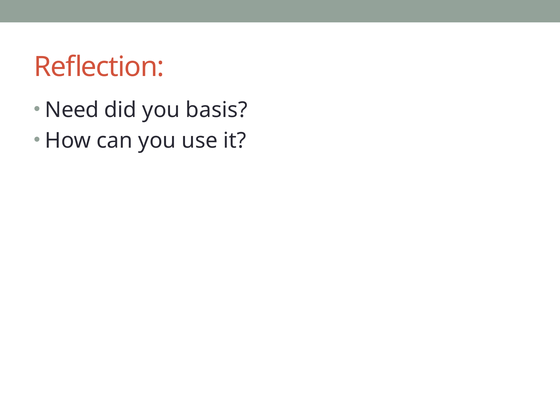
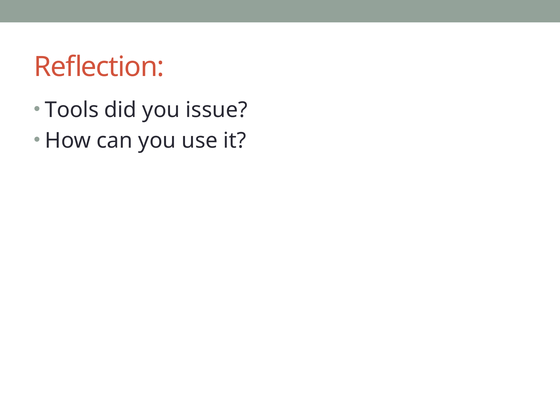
Need: Need -> Tools (72, 110)
basis: basis -> issue (217, 110)
